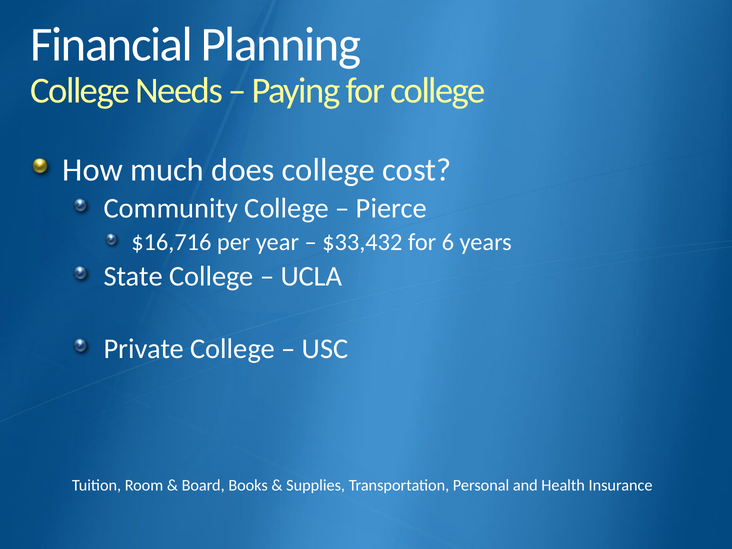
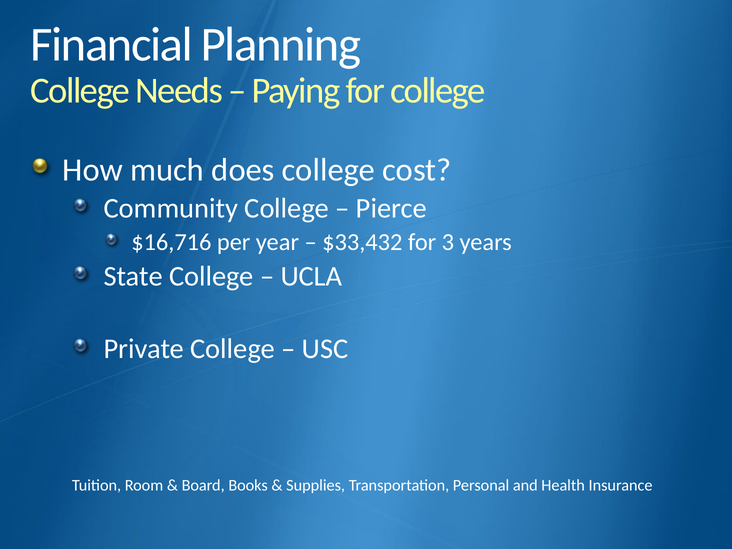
6: 6 -> 3 (448, 242)
